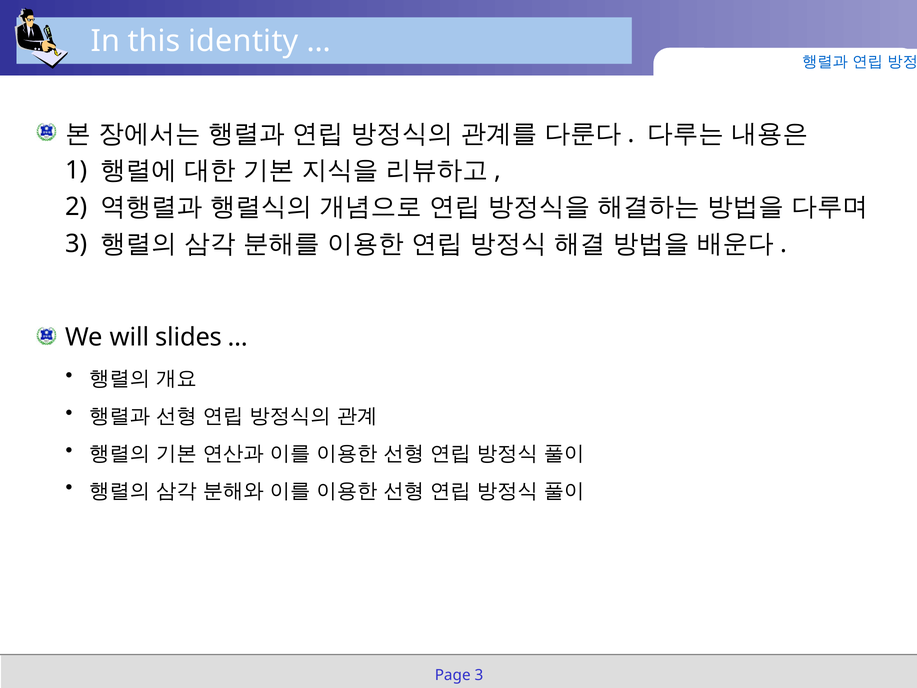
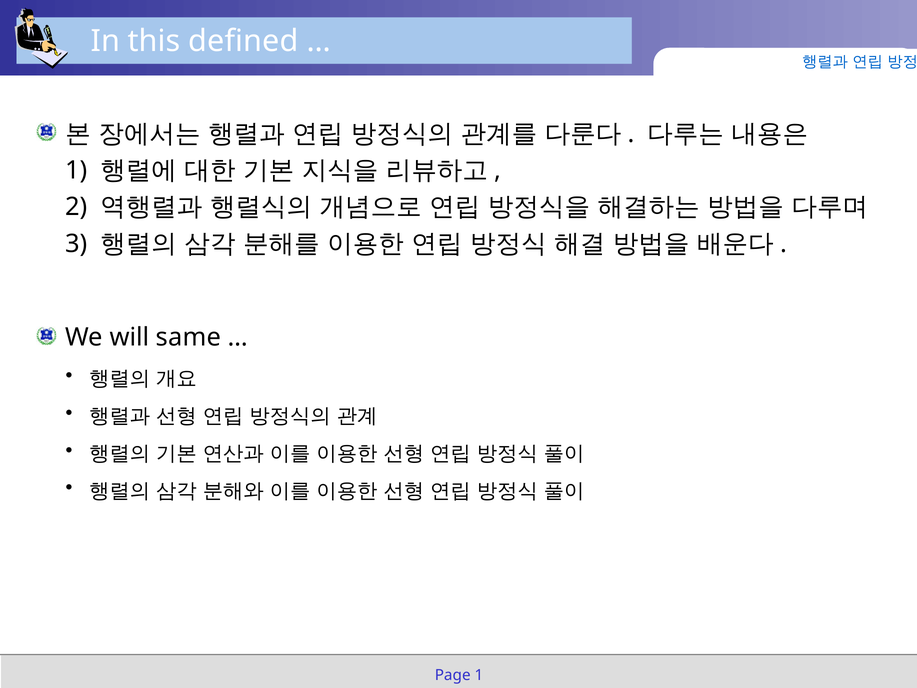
identity: identity -> defined (243, 41)
slides: slides -> same (188, 337)
Page 3: 3 -> 1 (479, 675)
